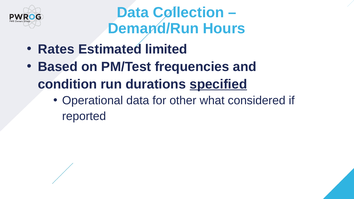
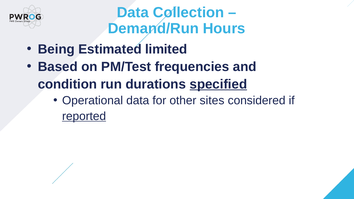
Rates: Rates -> Being (56, 49)
what: what -> sites (212, 101)
reported underline: none -> present (84, 116)
